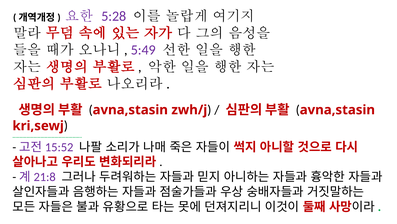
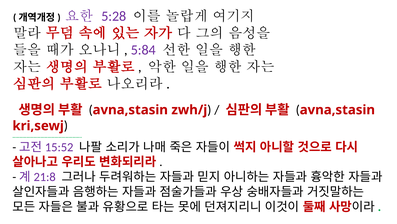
5:49: 5:49 -> 5:84 (143, 50)
